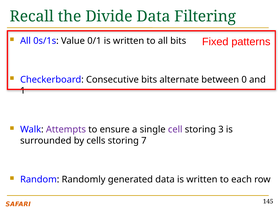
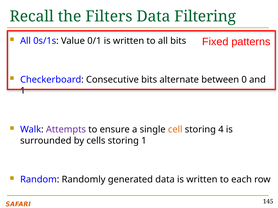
Divide: Divide -> Filters (109, 16)
cell colour: purple -> orange (175, 130)
3: 3 -> 4 (221, 130)
storing 7: 7 -> 1 (144, 141)
